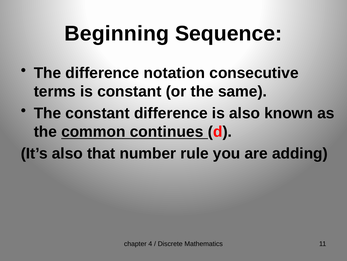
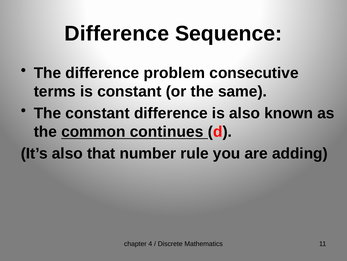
Beginning: Beginning -> Difference (117, 34)
notation: notation -> problem (174, 73)
